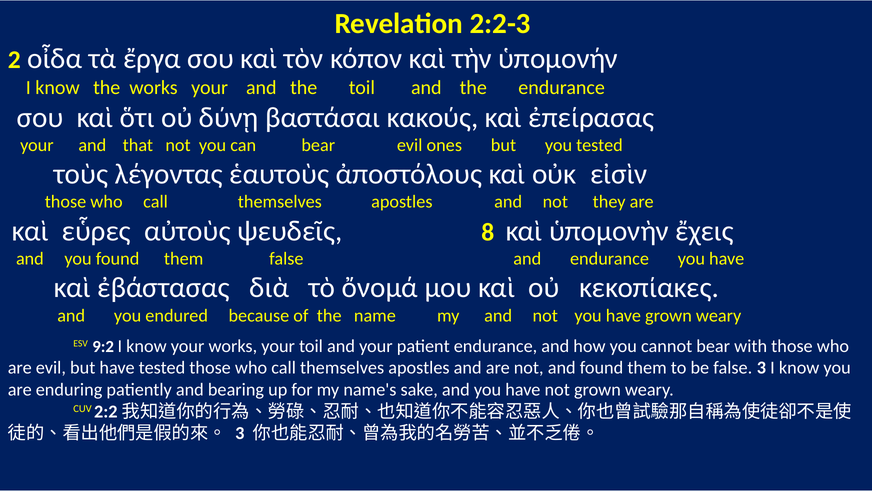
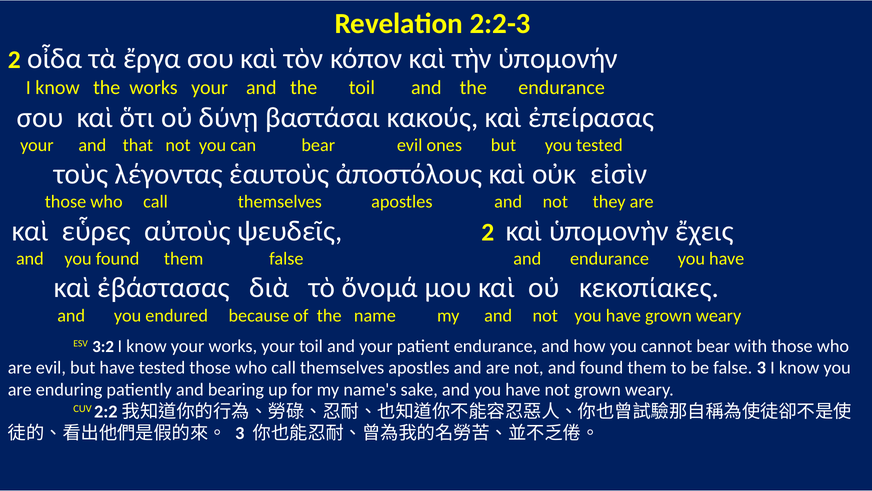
ψευδεῖς 8: 8 -> 2 (488, 233)
9:2: 9:2 -> 3:2 (103, 347)
